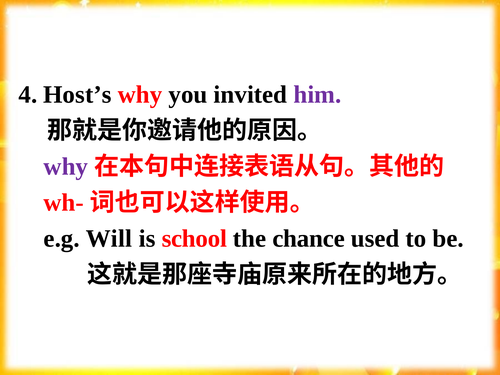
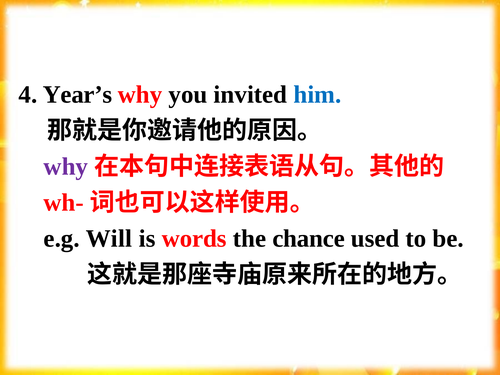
Host’s: Host’s -> Year’s (78, 95)
him colour: purple -> blue (317, 95)
school: school -> words (194, 238)
